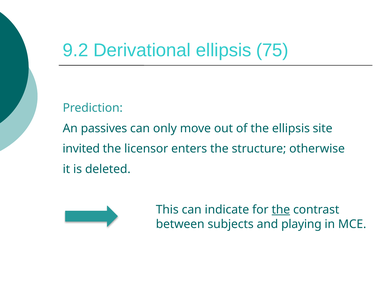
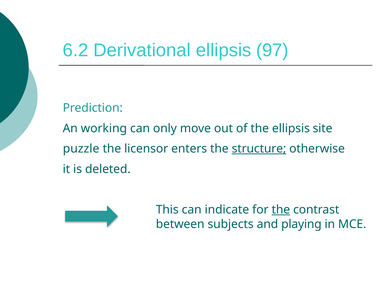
9.2: 9.2 -> 6.2 (75, 50)
75: 75 -> 97 (272, 50)
passives: passives -> working (104, 128)
invited: invited -> puzzle (81, 149)
structure underline: none -> present (259, 149)
